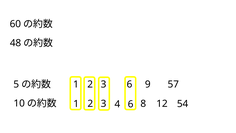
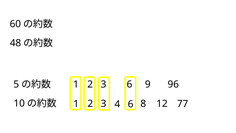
57: 57 -> 96 (173, 84)
54: 54 -> 77 (183, 104)
